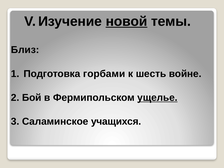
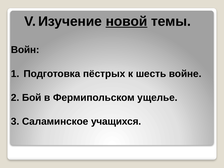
Близ: Близ -> Войн (25, 50)
горбами: горбами -> пёстрых (104, 74)
ущелье underline: present -> none (157, 98)
